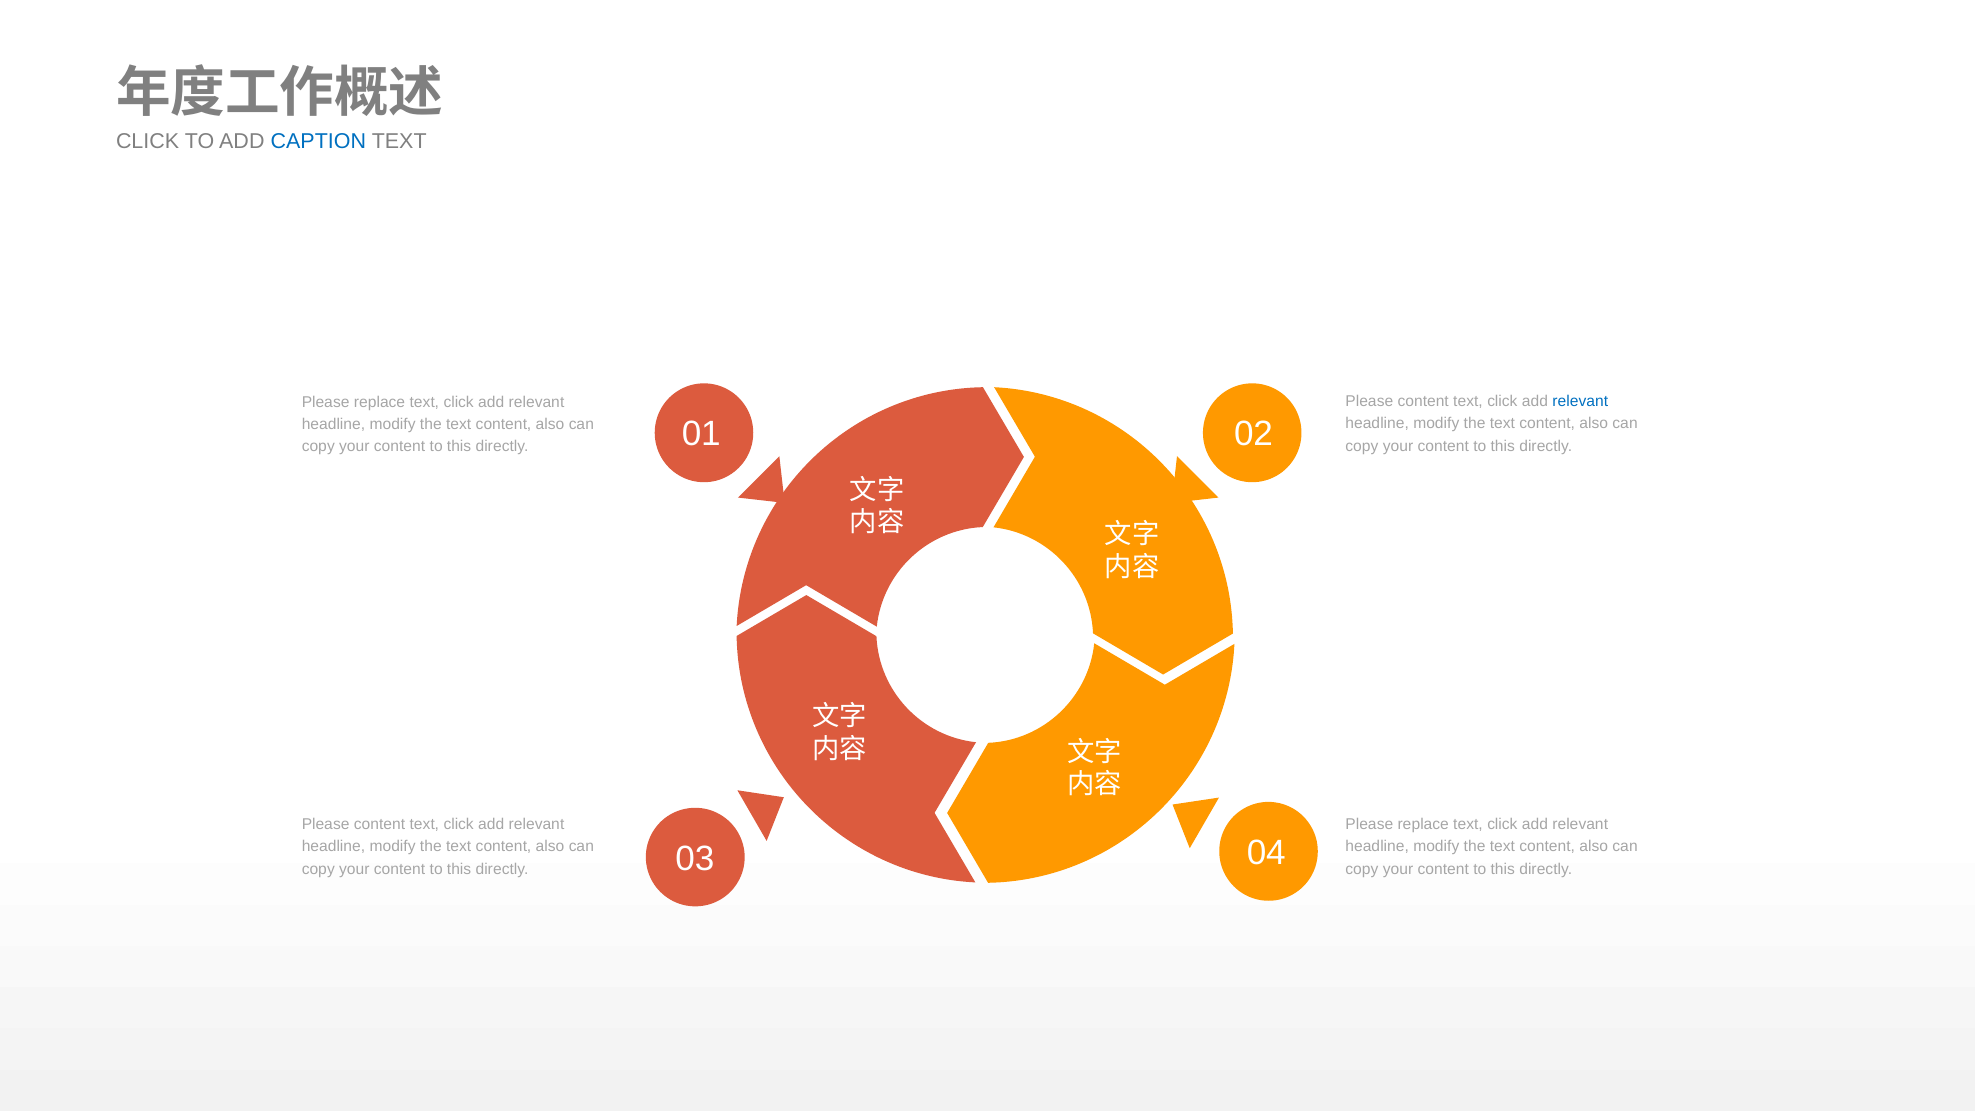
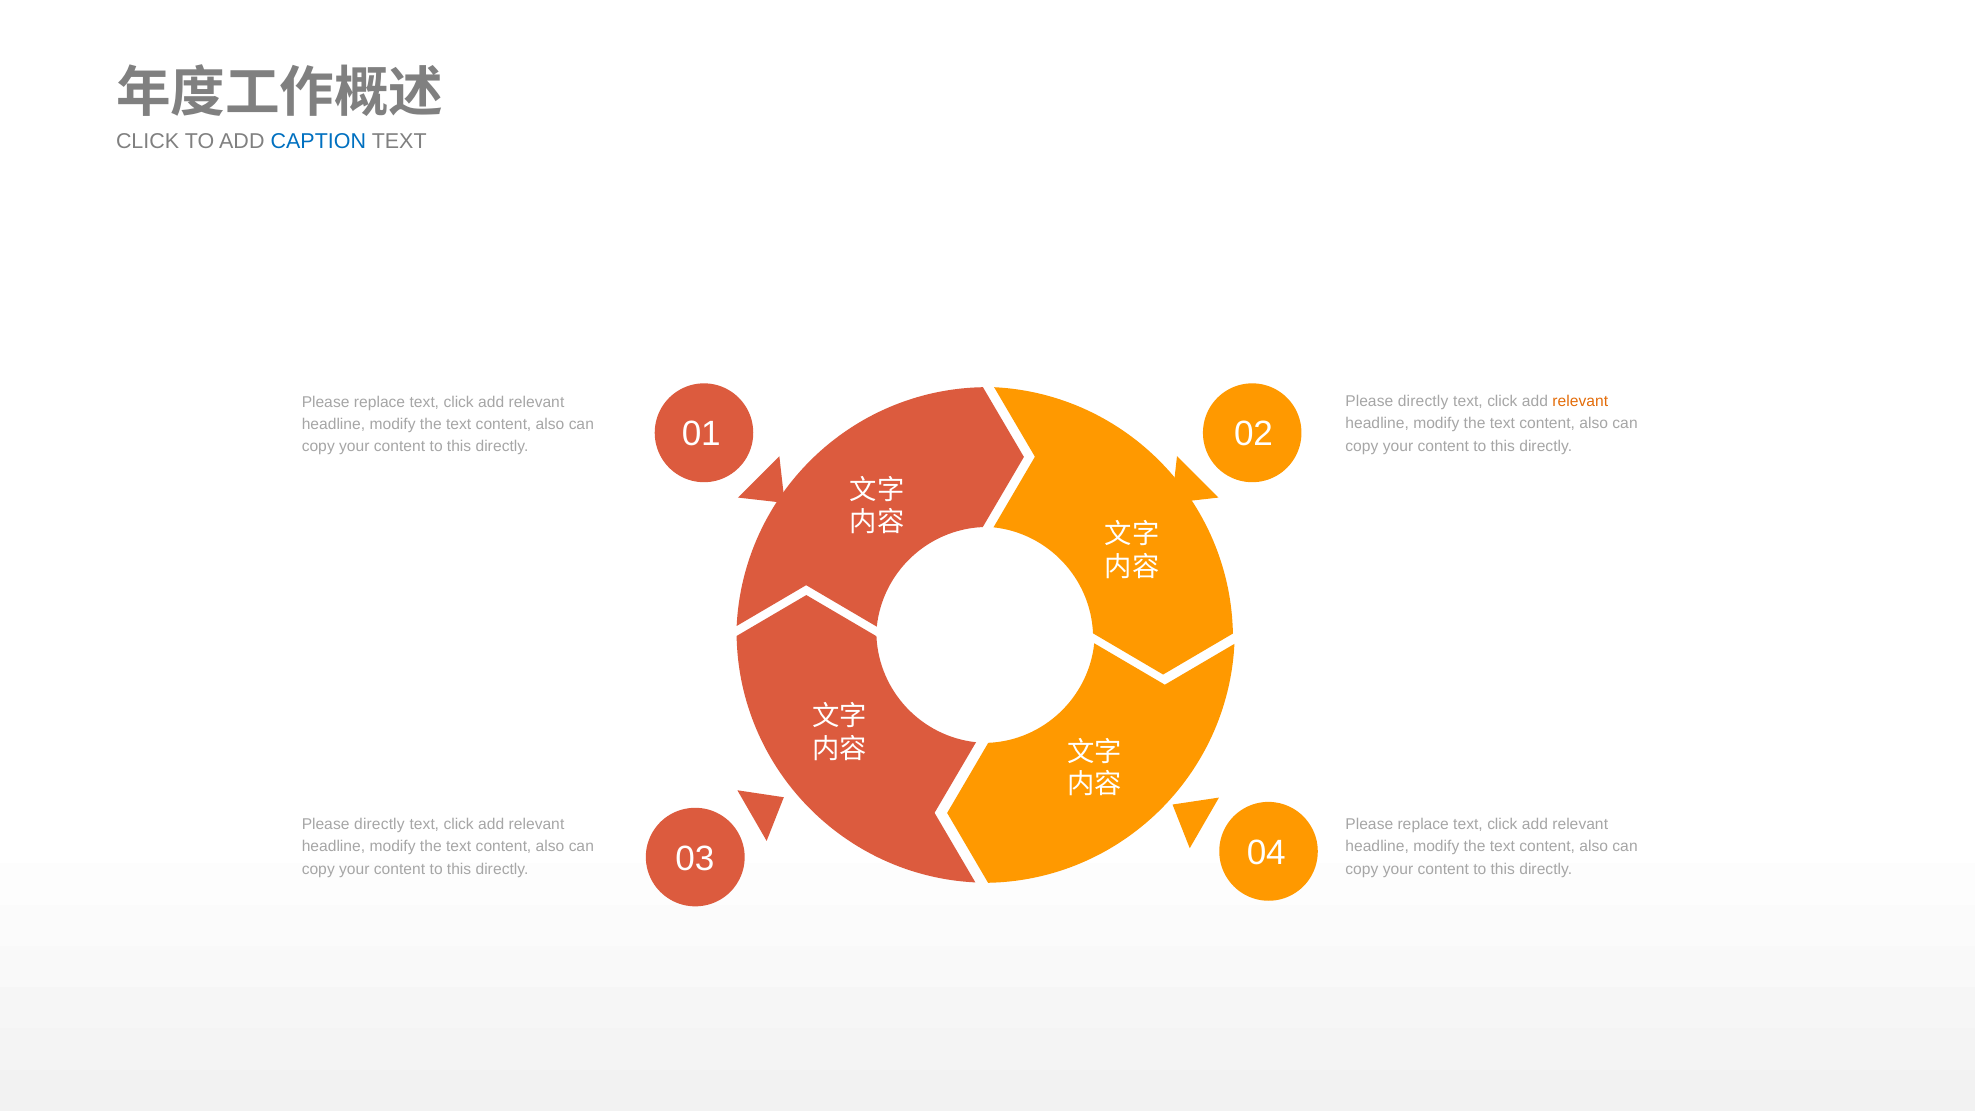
content: content -> directly (1423, 401)
relevant colour: blue -> orange (1580, 401)
content: content -> directly (379, 824)
